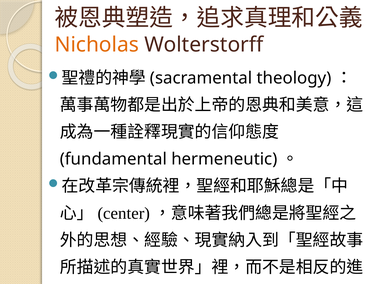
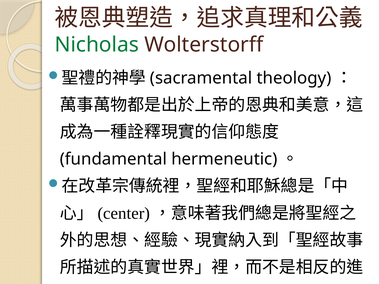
Nicholas colour: orange -> green (97, 45)
